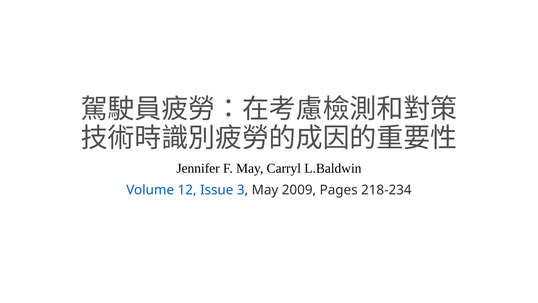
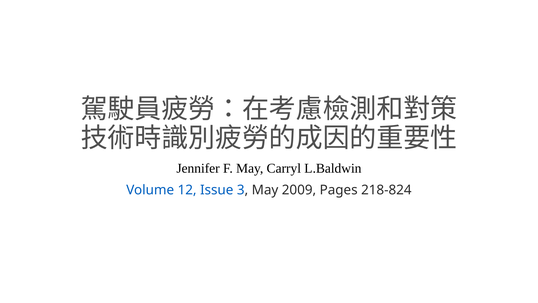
218-234: 218-234 -> 218-824 (386, 190)
